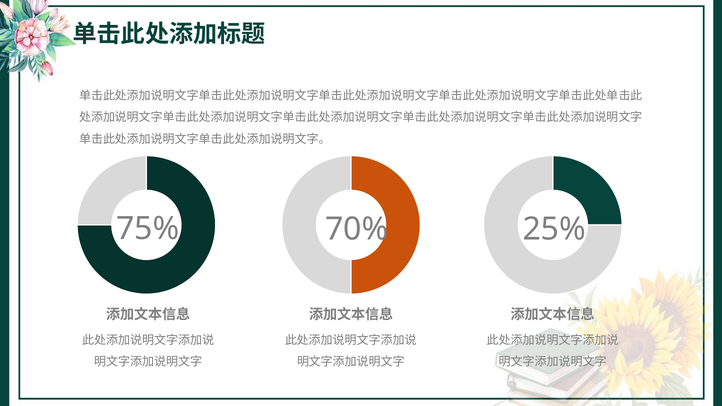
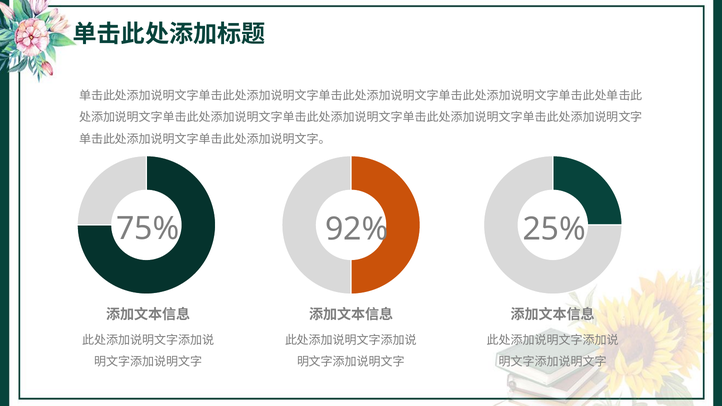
70%: 70% -> 92% (357, 229)
